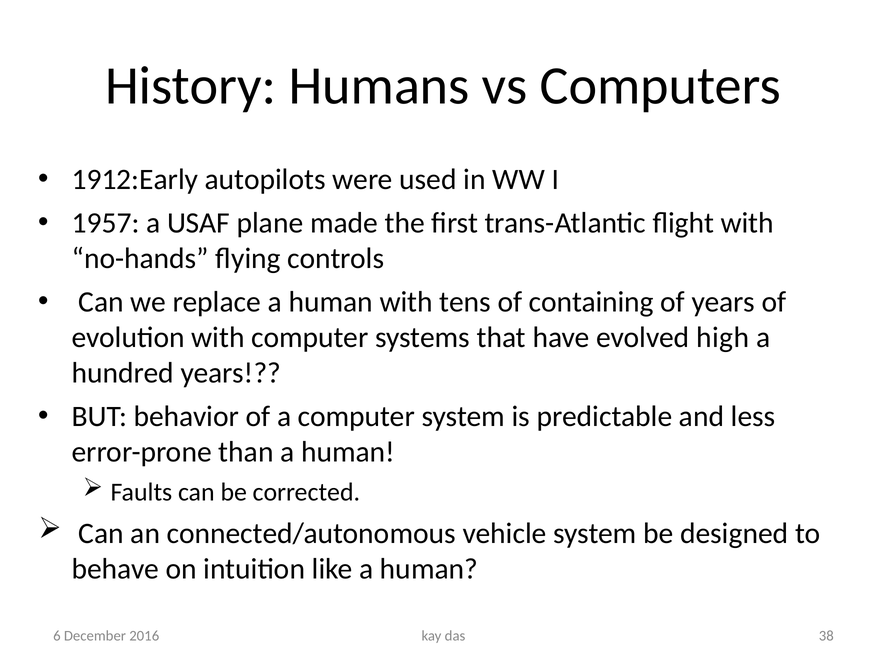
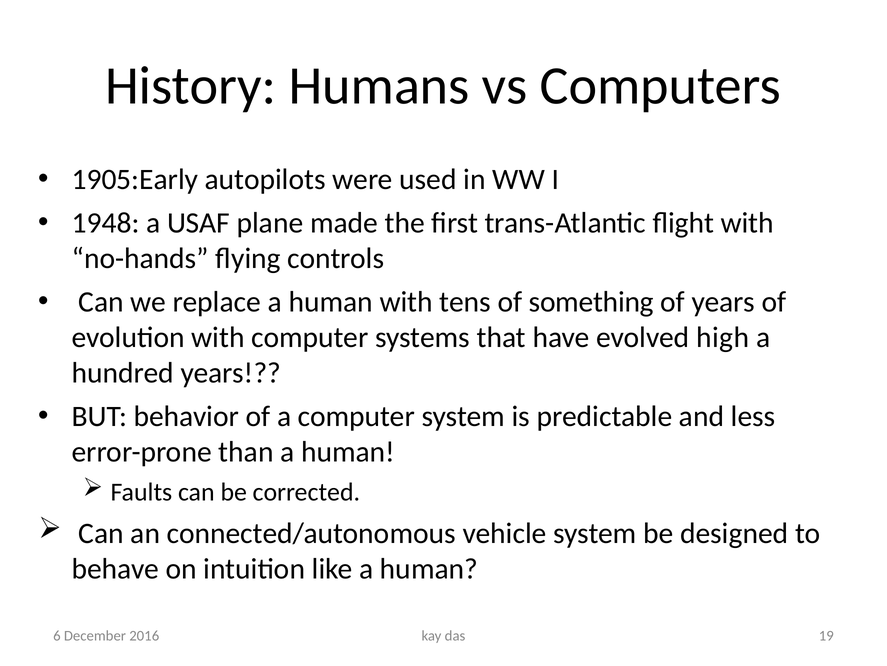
1912:Early: 1912:Early -> 1905:Early (135, 179)
1957: 1957 -> 1948 (106, 223)
containing: containing -> something (591, 302)
38: 38 -> 19 (826, 635)
